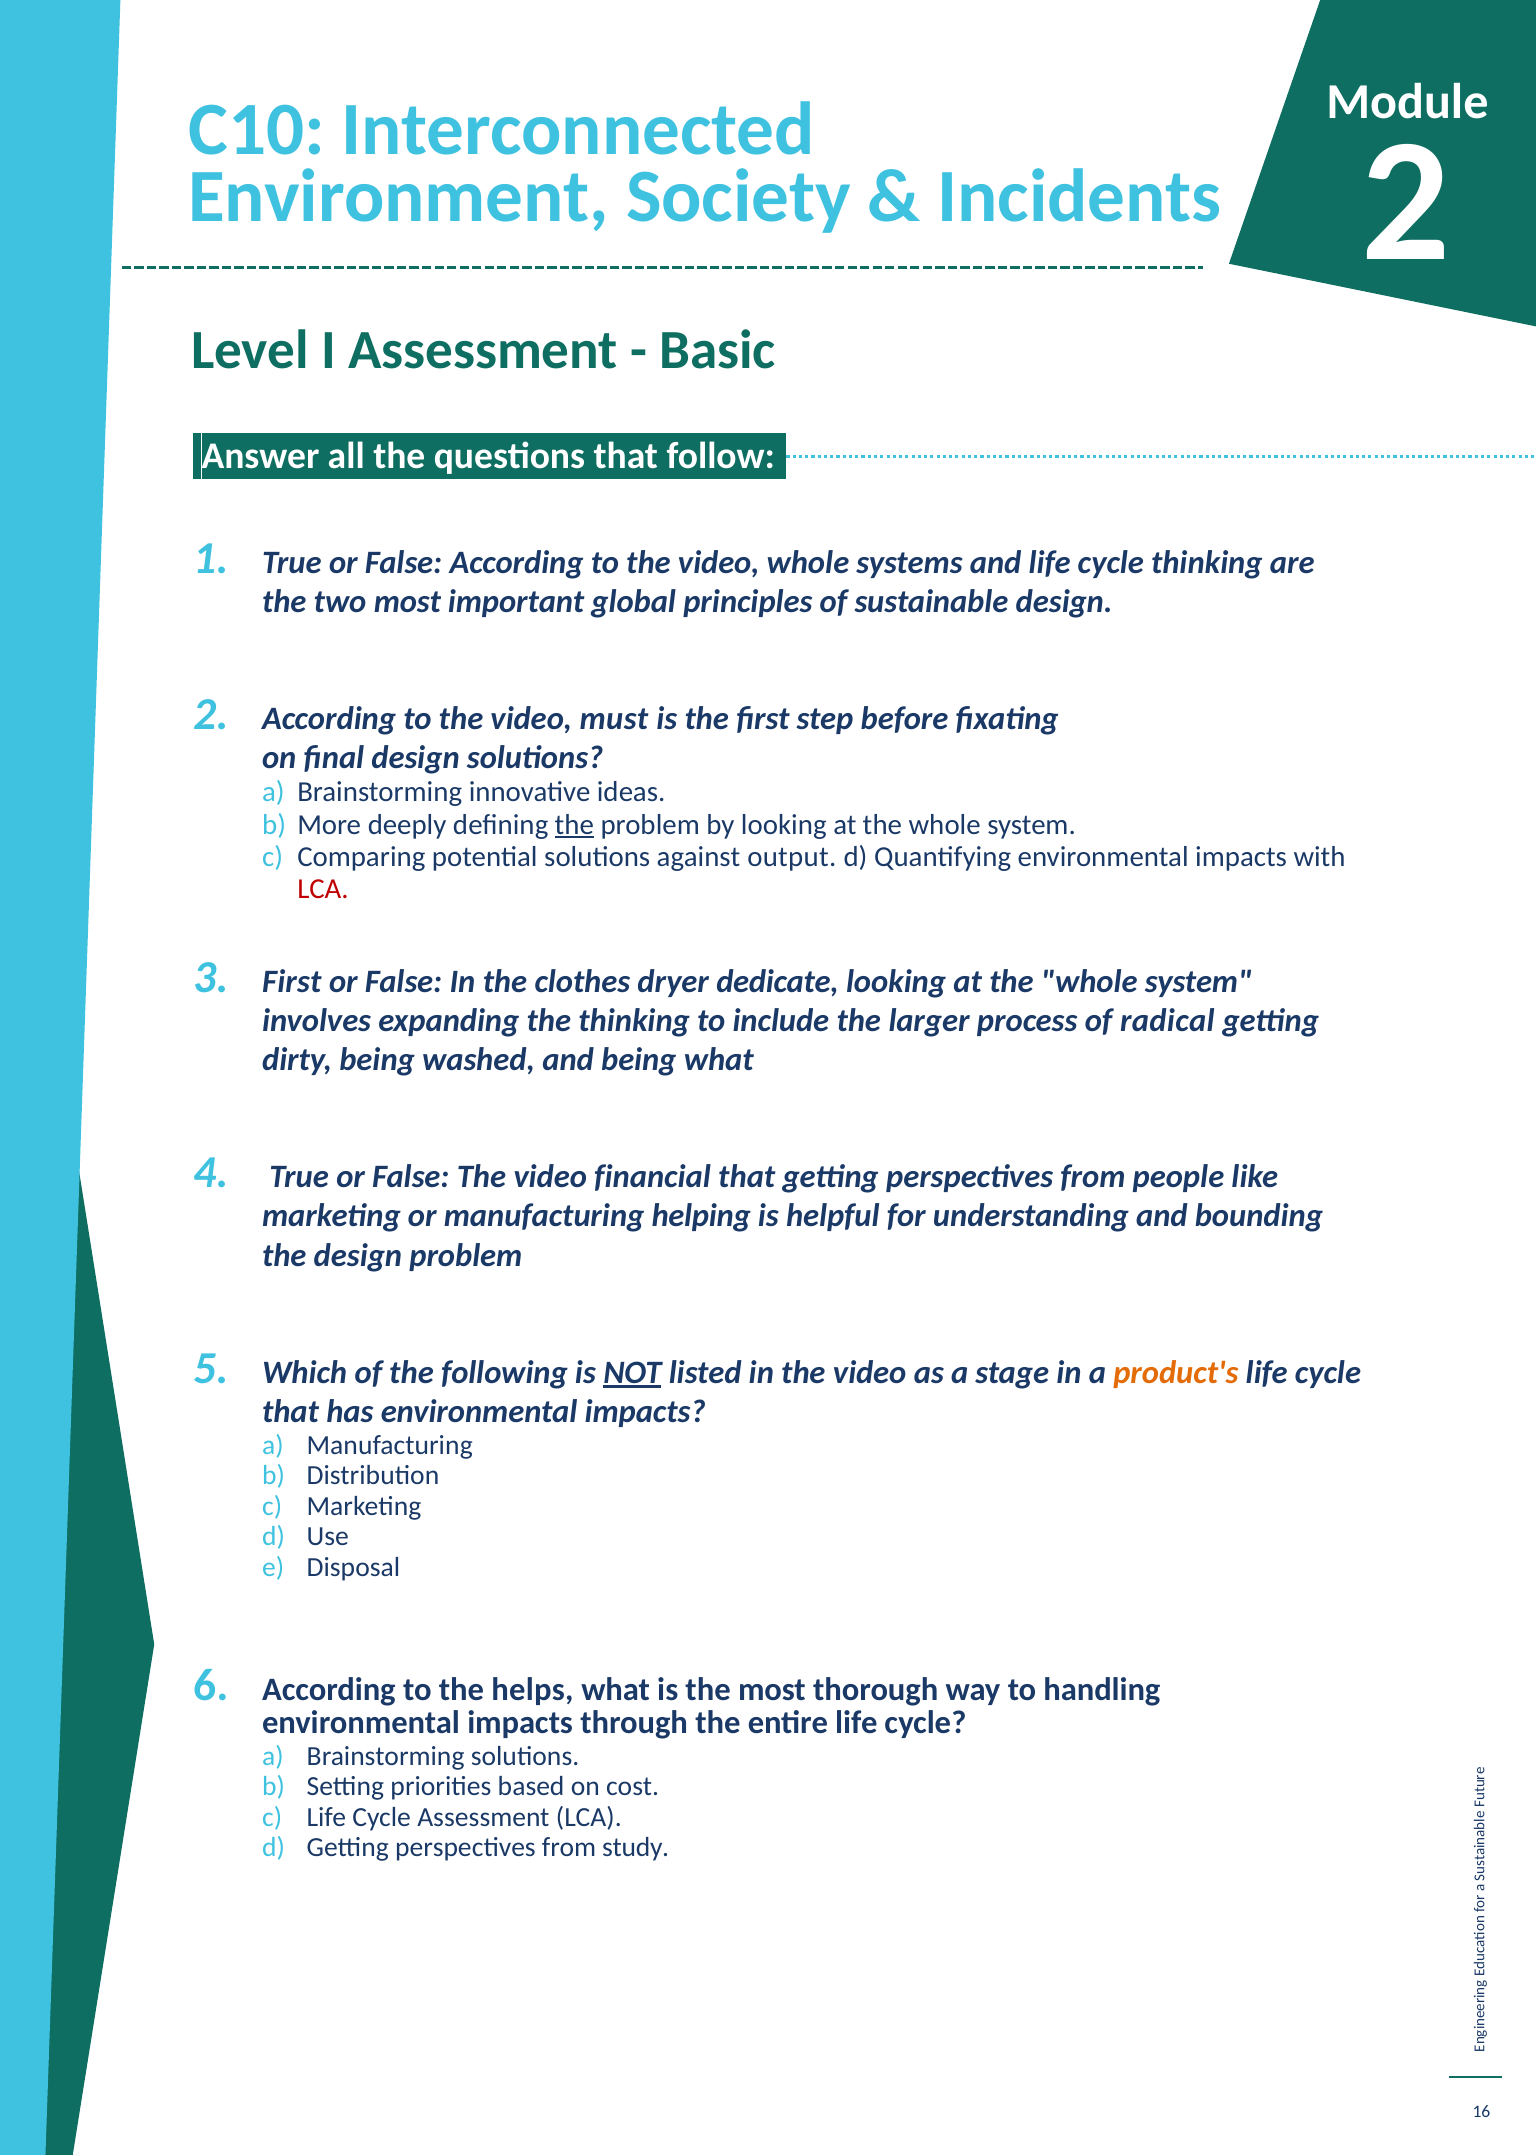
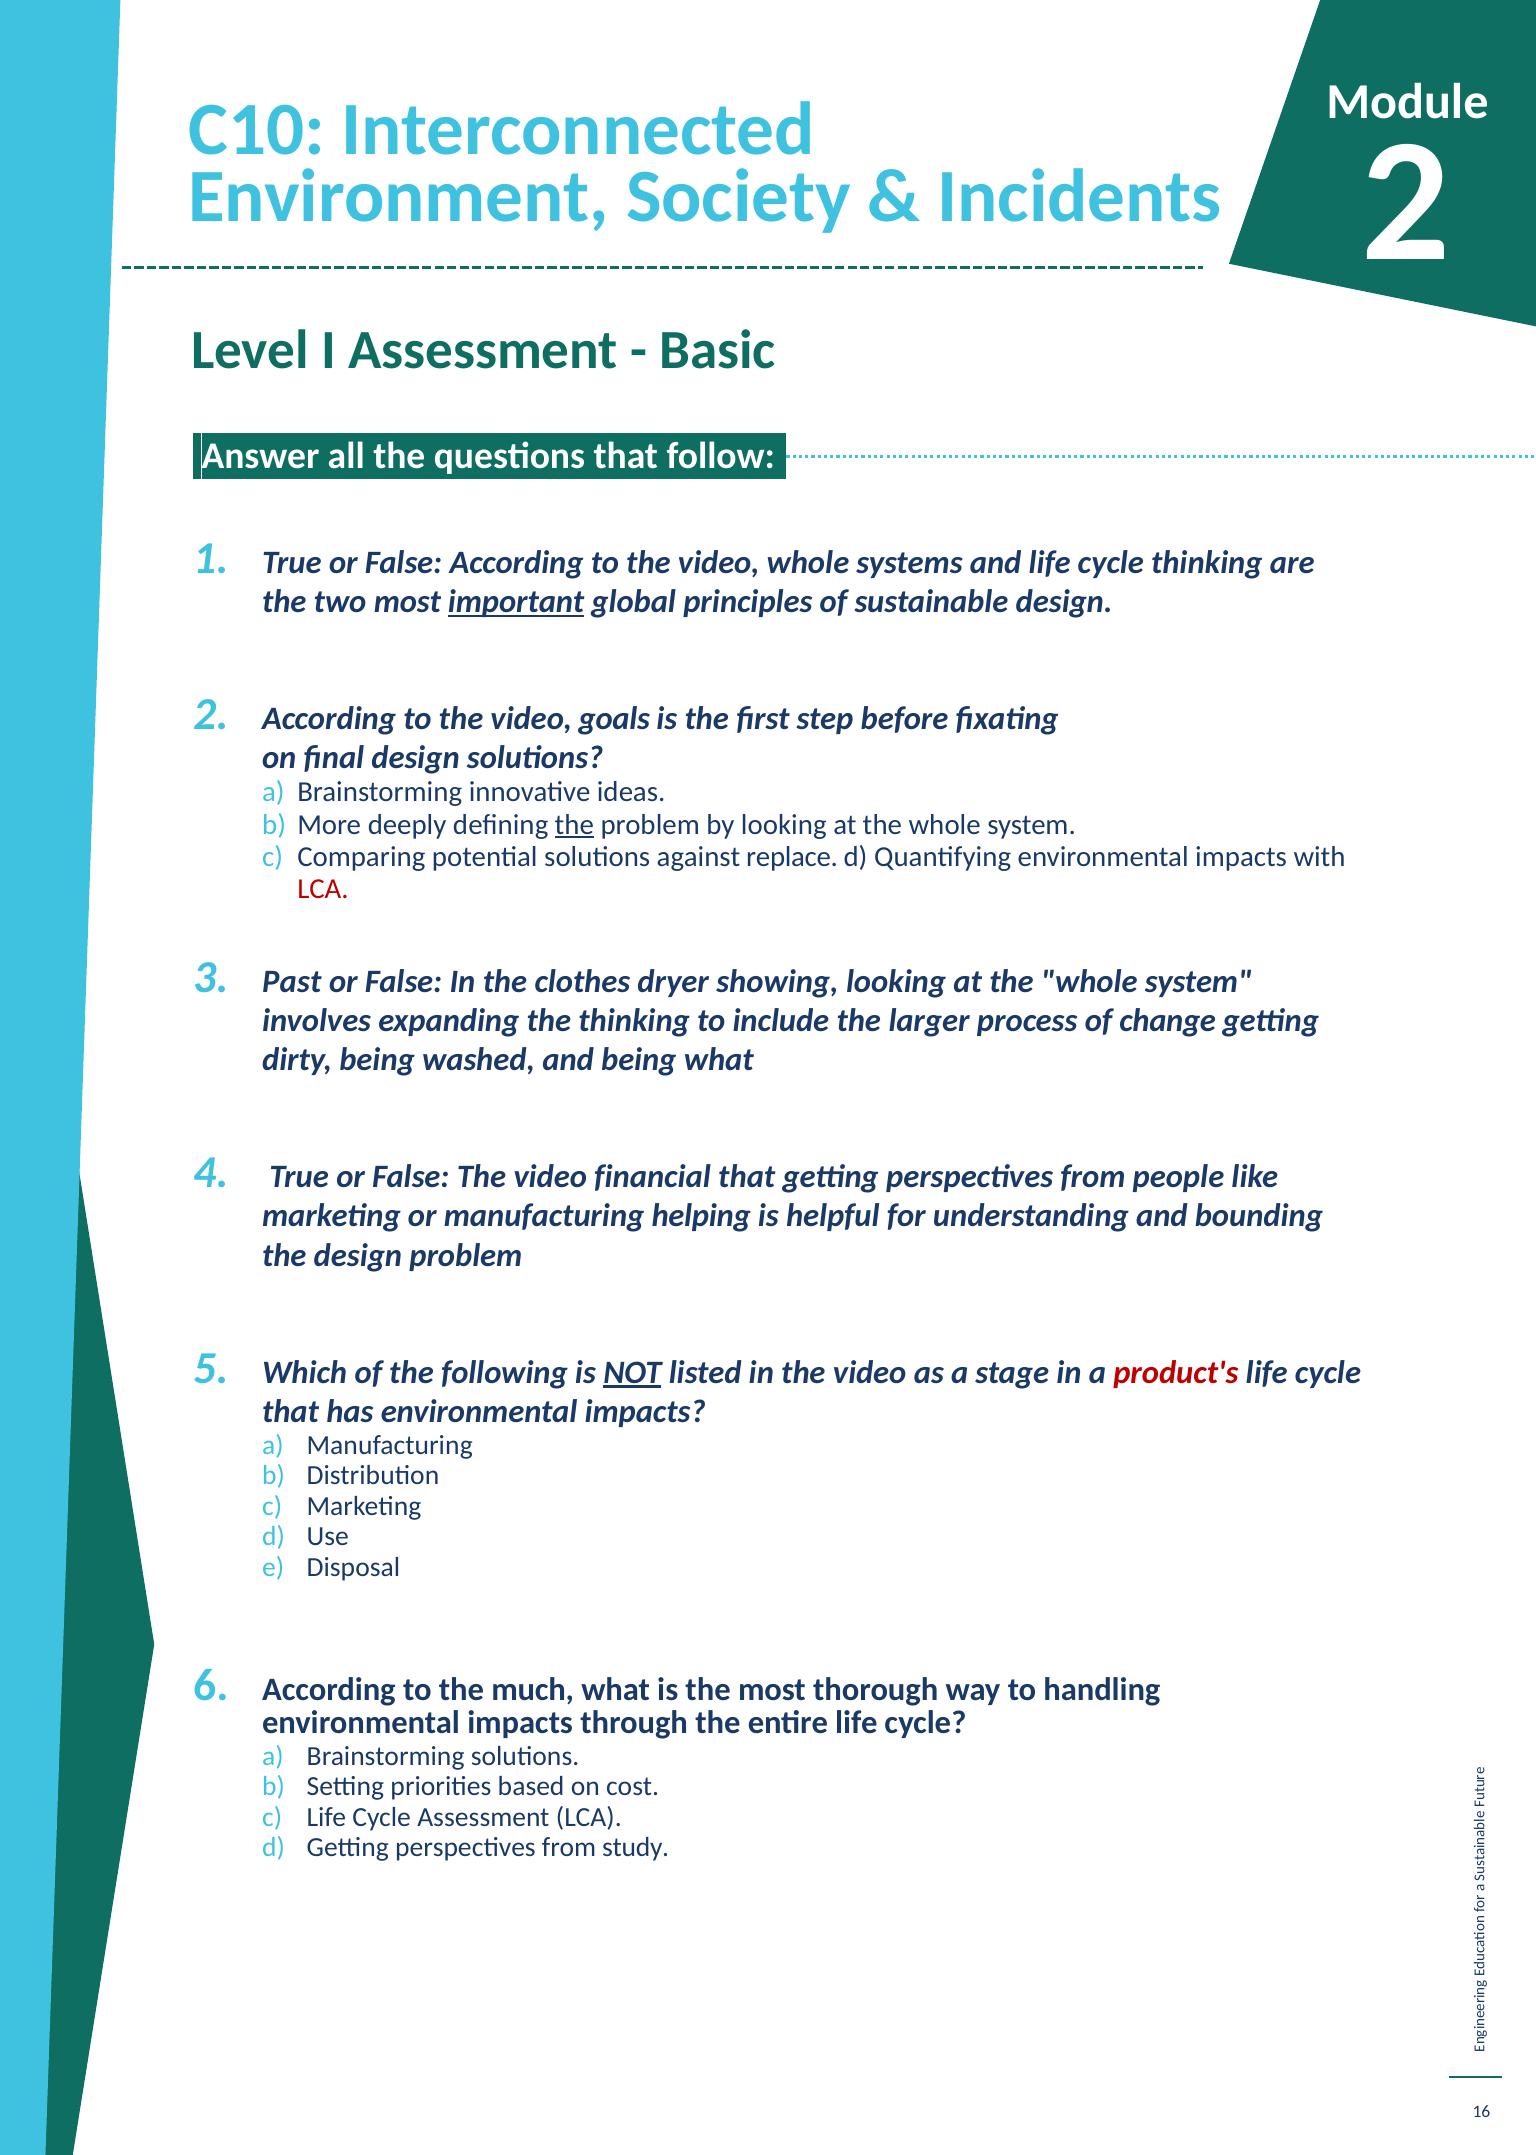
important underline: none -> present (516, 602)
must: must -> goals (614, 719)
output: output -> replace (792, 857)
First: First -> Past (292, 981)
dedicate: dedicate -> showing (777, 981)
radical: radical -> change (1168, 1020)
product's colour: orange -> red (1176, 1372)
helps: helps -> much (533, 1689)
